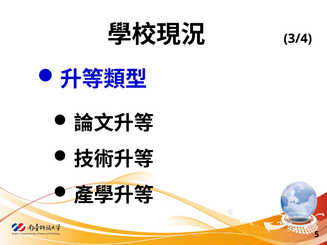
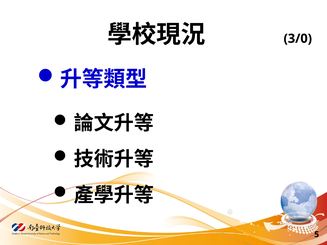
3/4: 3/4 -> 3/0 (298, 39)
